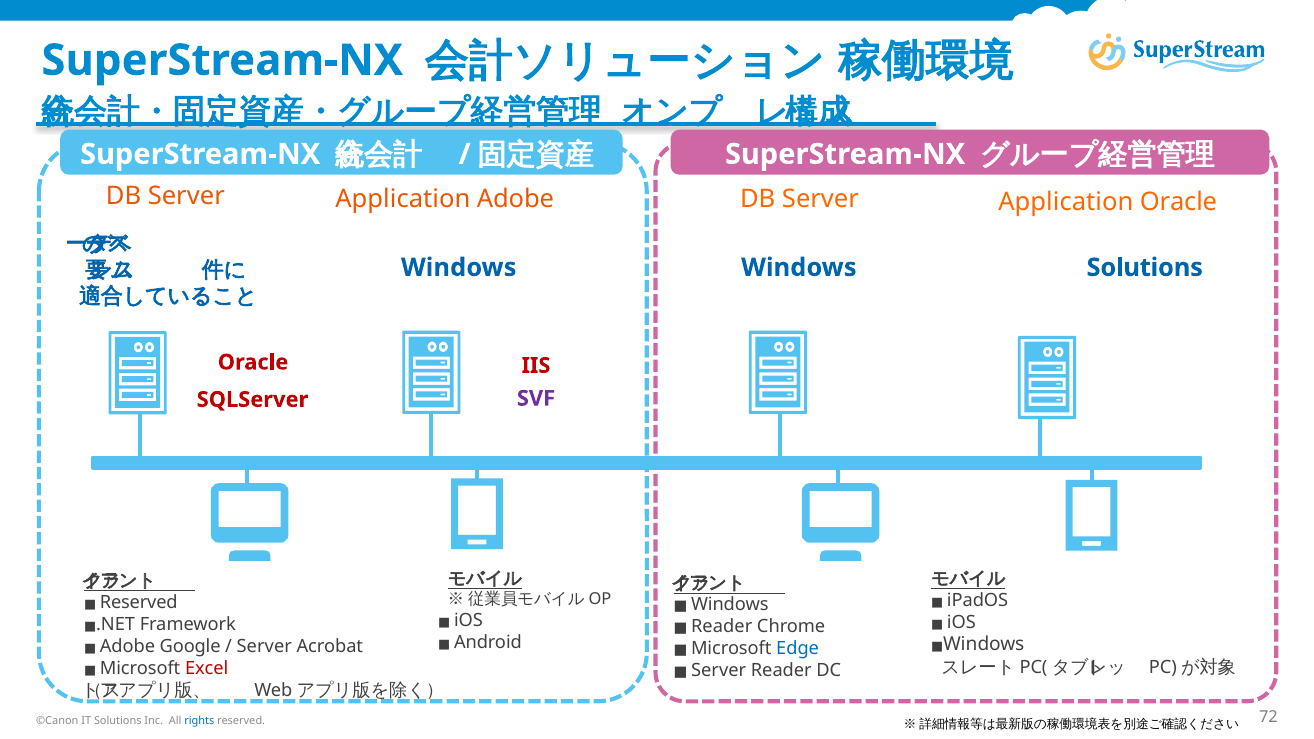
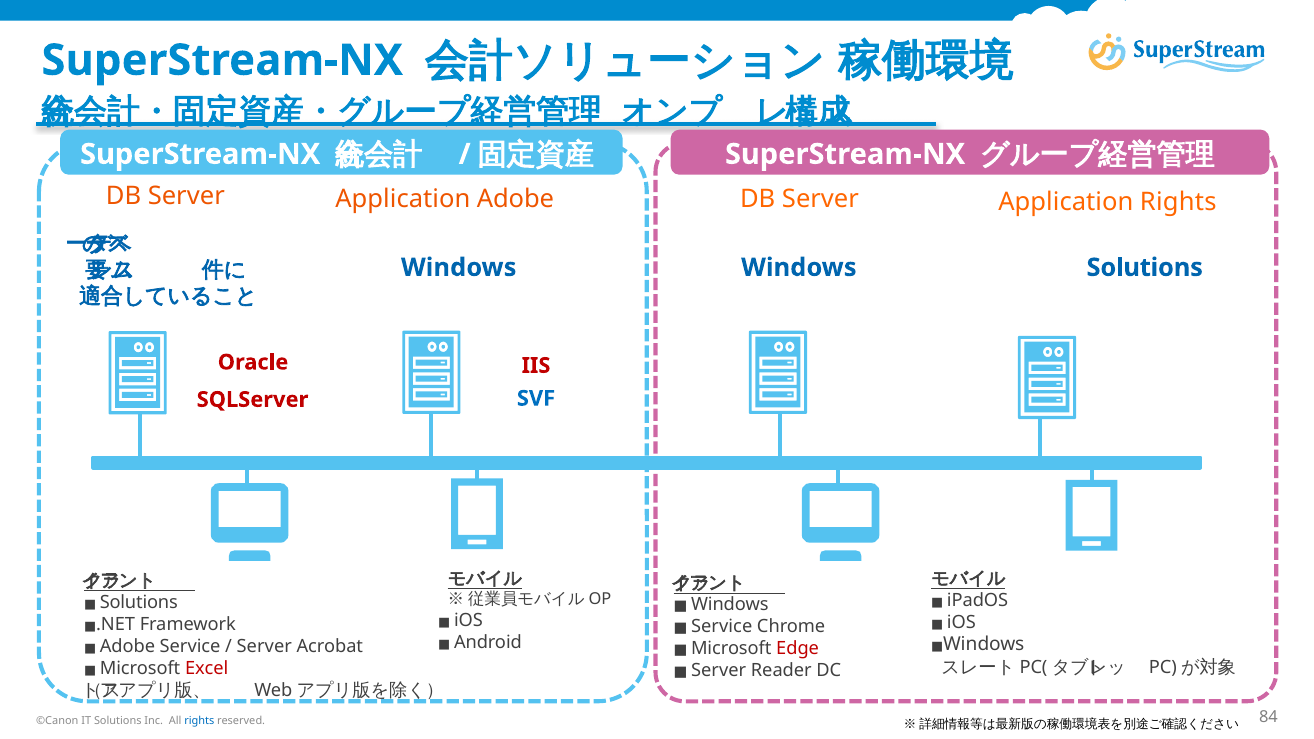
Application Oracle: Oracle -> Rights (1178, 202)
SVF colour: purple -> blue (536, 399)
Reserved: Reserved -> Solutions (139, 602)
Reader: Reader -> Service (722, 627)
Adobe Google: Google -> Service (190, 646)
Edge colour: blue -> red (798, 649)
72: 72 -> 84 (1269, 717)
